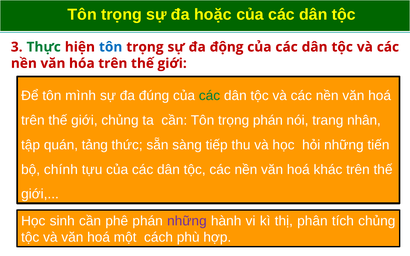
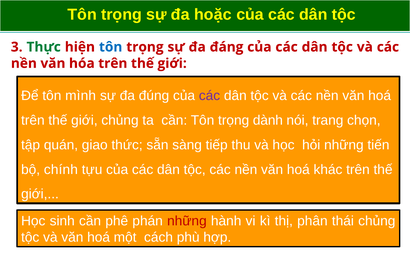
động: động -> đáng (227, 47)
các colour: green -> purple (209, 96)
trọng phán: phán -> dành (268, 121)
nhân: nhân -> chọn (364, 121)
tảng: tảng -> giao (95, 145)
những colour: purple -> red (187, 221)
tích: tích -> thái (343, 221)
